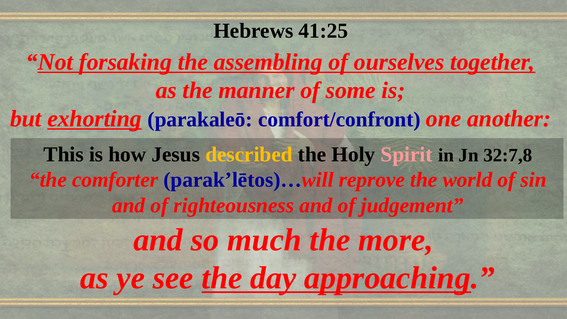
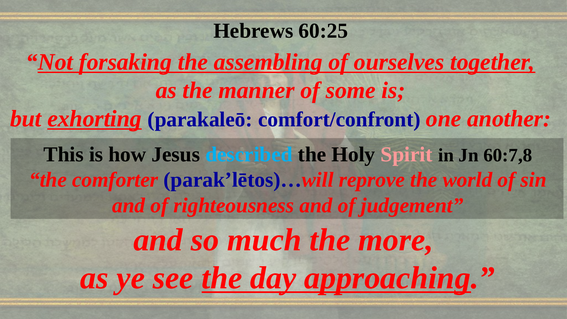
41:25: 41:25 -> 60:25 (323, 31)
described colour: yellow -> light blue (249, 154)
32:7,8: 32:7,8 -> 60:7,8 (508, 155)
